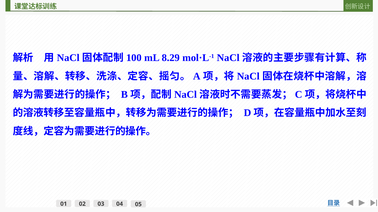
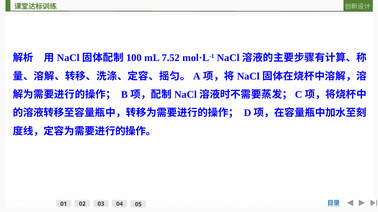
8.29: 8.29 -> 7.52 (171, 58)
